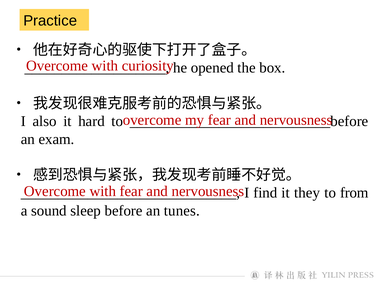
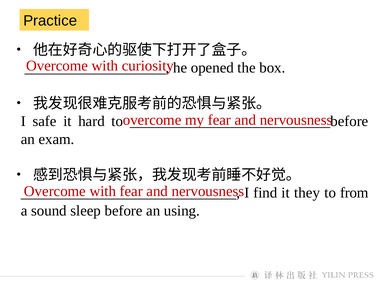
also: also -> safe (45, 121)
tunes: tunes -> using (182, 211)
